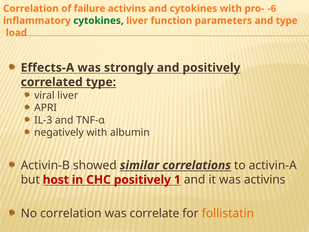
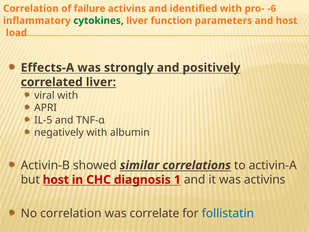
and cytokines: cytokines -> identified (193, 9)
and type: type -> host (287, 21)
correlated type: type -> liver (101, 82)
viral liver: liver -> with (68, 95)
IL-3: IL-3 -> IL-5 (43, 120)
CHC positively: positively -> diagnosis (142, 180)
follistatin colour: orange -> blue (228, 213)
